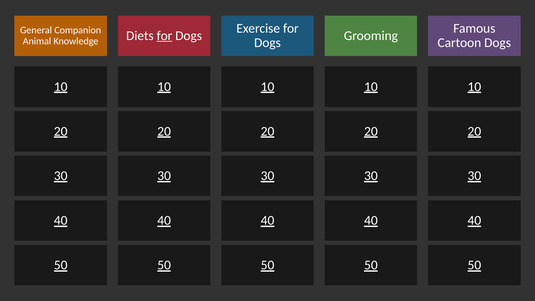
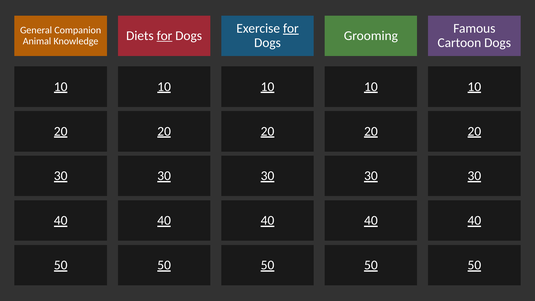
for underline: none -> present (291, 28)
